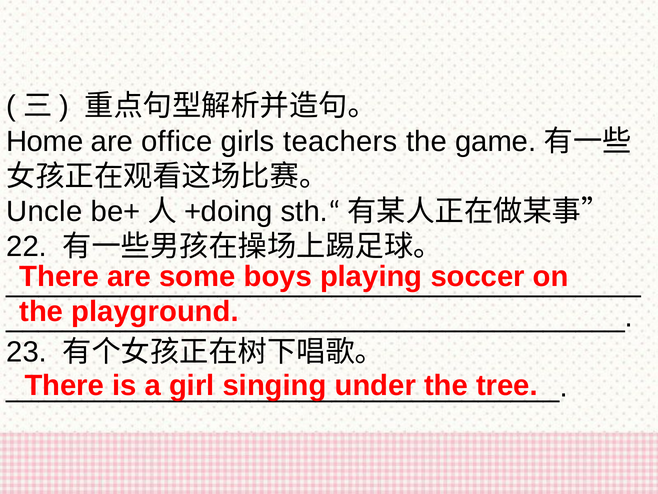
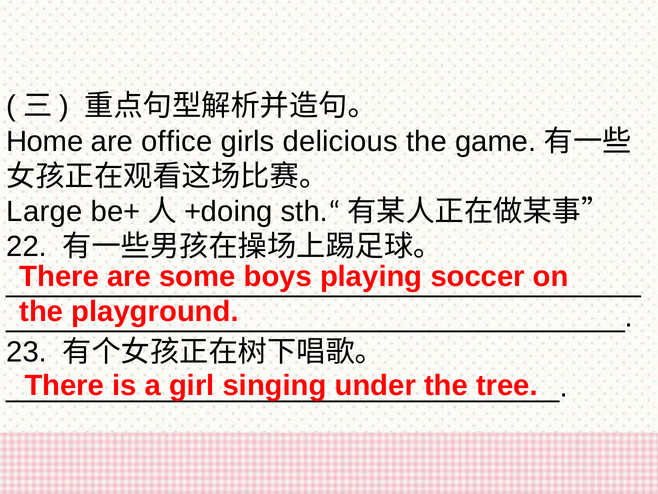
teachers: teachers -> delicious (340, 141)
Uncle: Uncle -> Large (44, 211)
